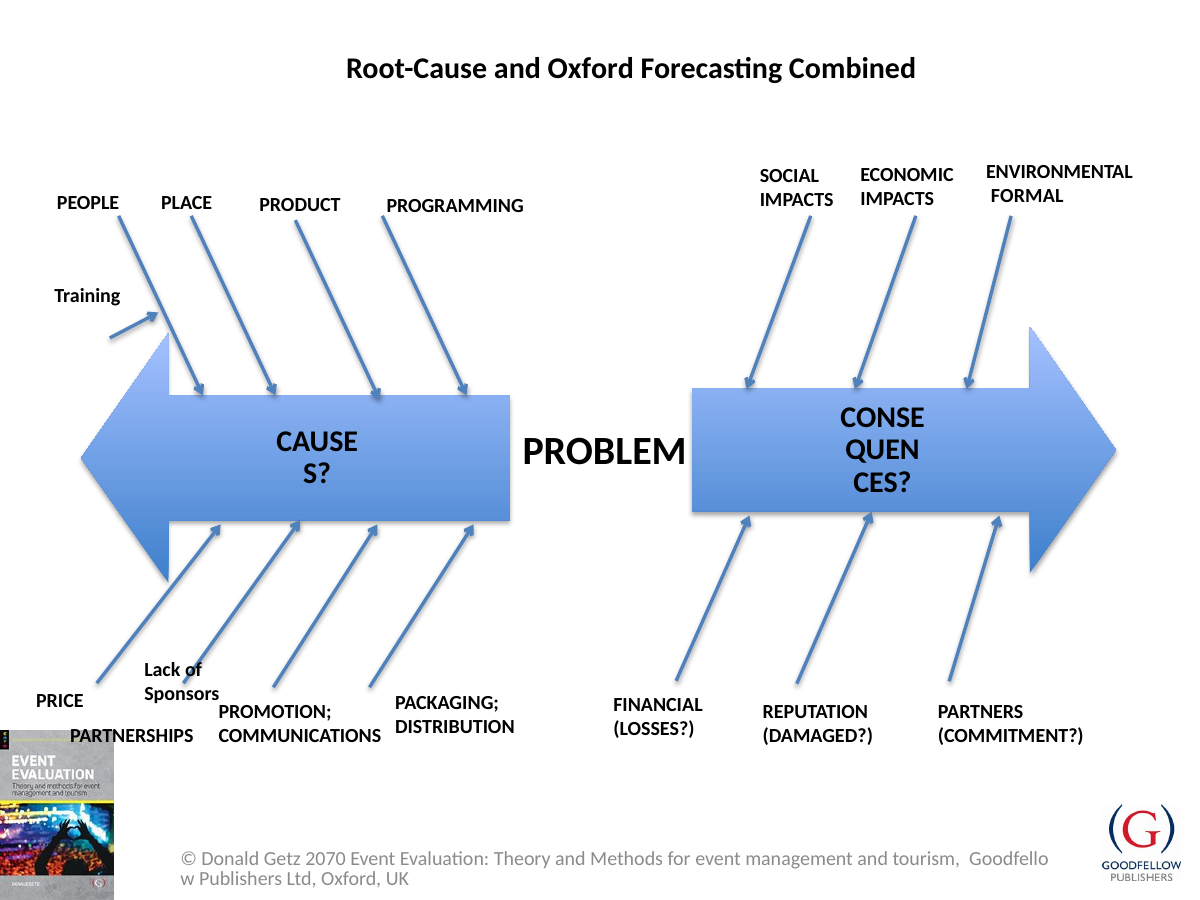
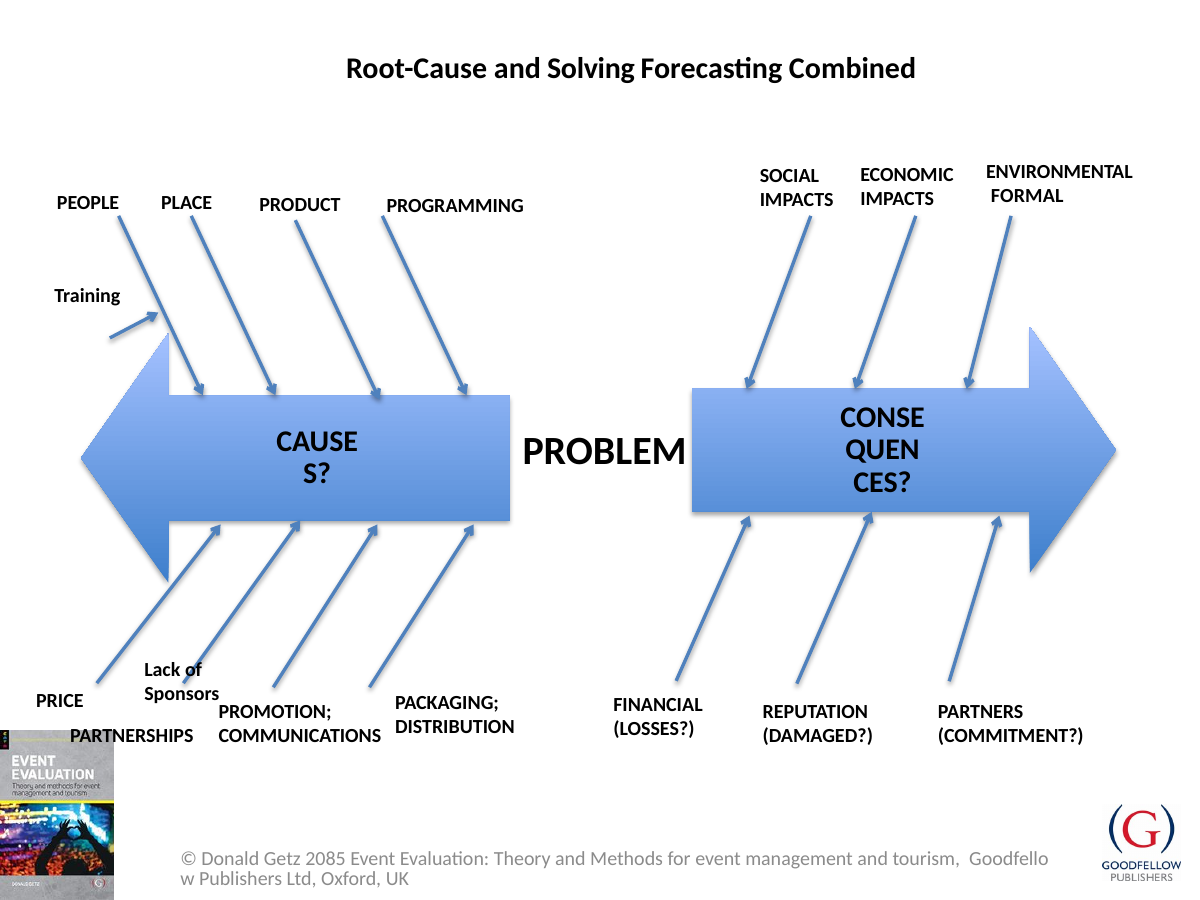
and Oxford: Oxford -> Solving (591, 69)
2070: 2070 -> 2085 (326, 859)
